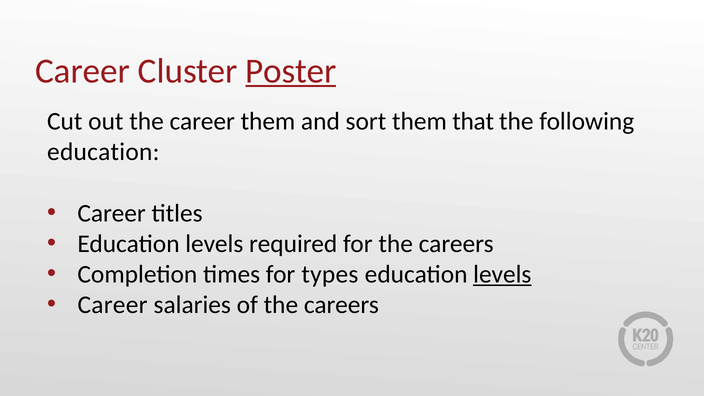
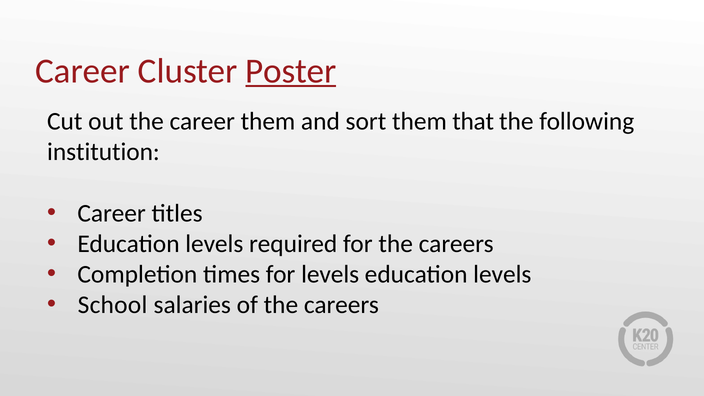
education: education -> institution (103, 152)
for types: types -> levels (330, 274)
levels underline: present -> none (502, 274)
Career: Career -> School (113, 305)
